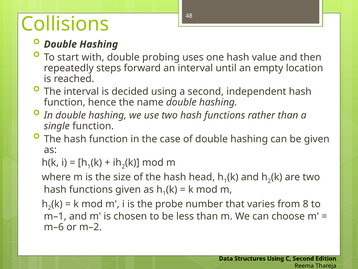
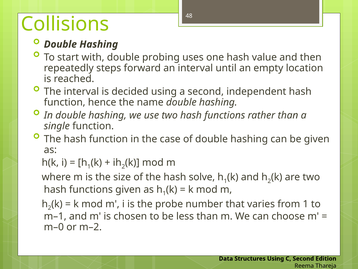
head: head -> solve (202, 177)
from 8: 8 -> 1 (306, 204)
m–6: m–6 -> m–0 (54, 227)
